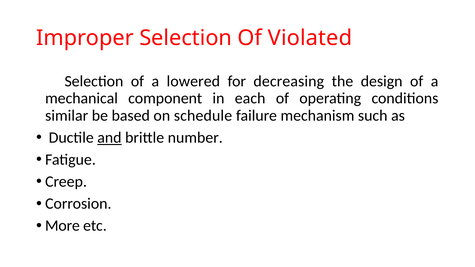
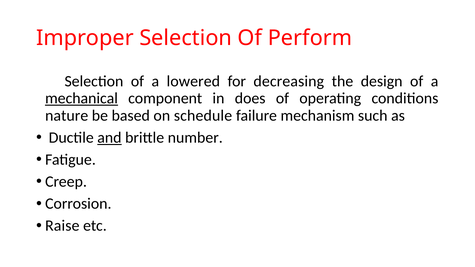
Violated: Violated -> Perform (310, 38)
mechanical underline: none -> present (82, 98)
each: each -> does (250, 98)
similar: similar -> nature (67, 116)
More: More -> Raise (62, 226)
